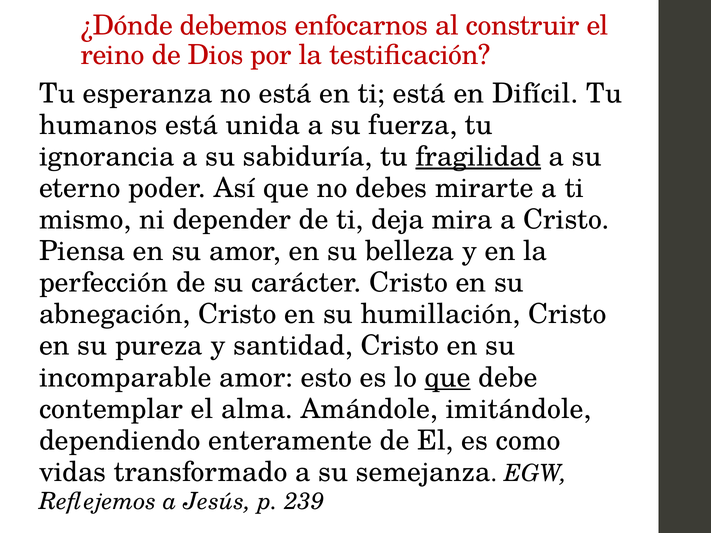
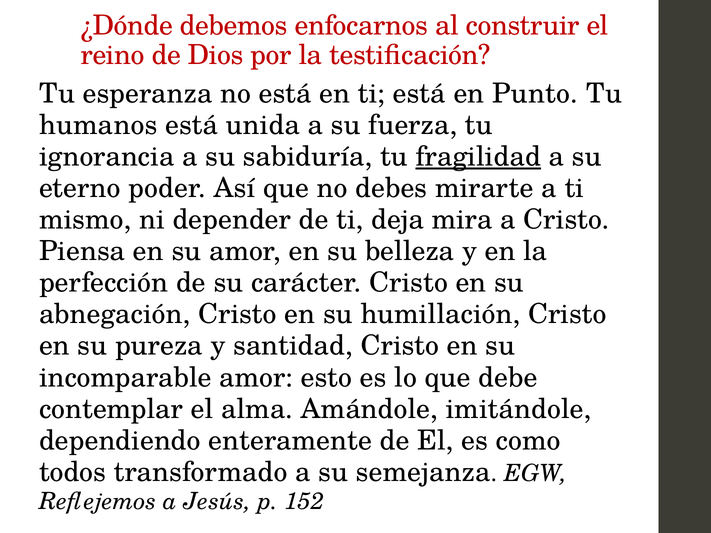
Difícil: Difícil -> Punto (535, 94)
que underline: present -> none (448, 378)
vidas: vidas -> todos (73, 472)
239: 239 -> 152 (304, 501)
